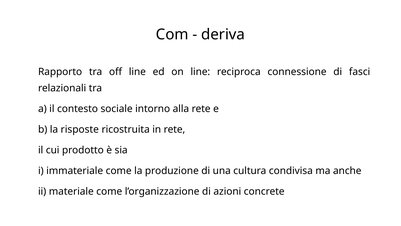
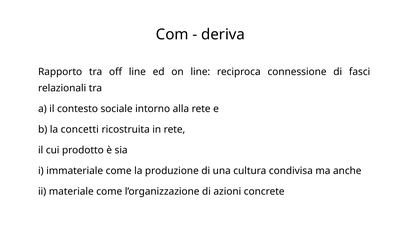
risposte: risposte -> concetti (80, 129)
